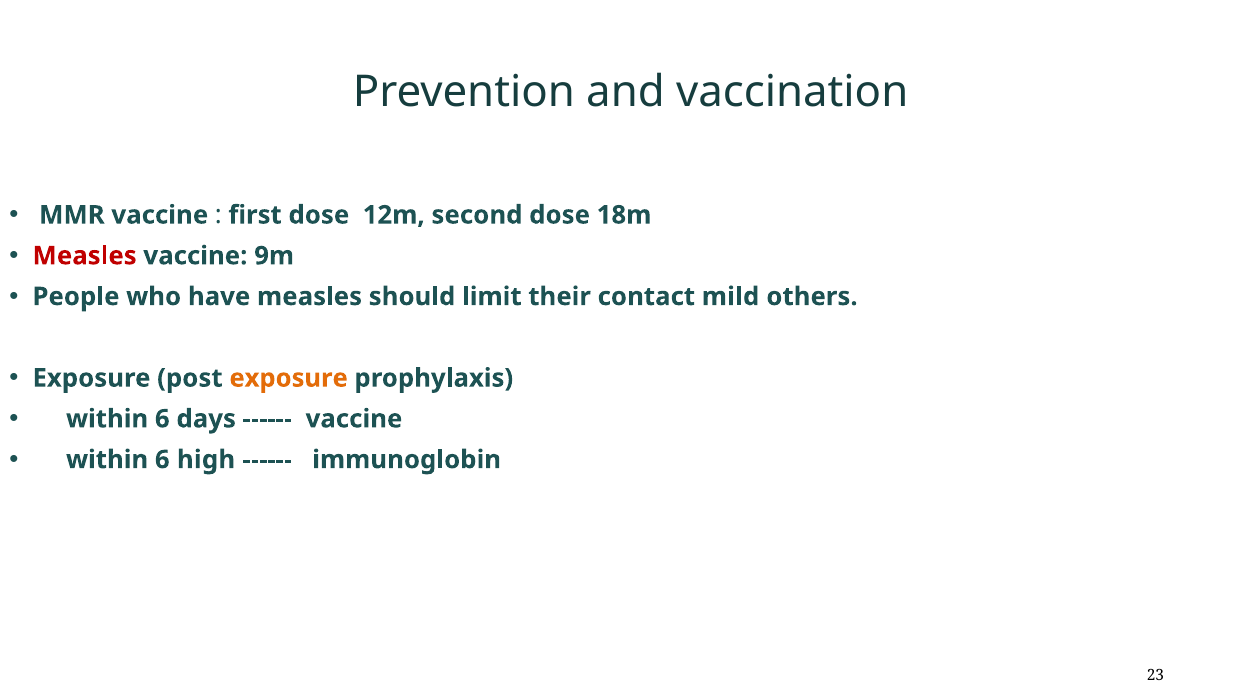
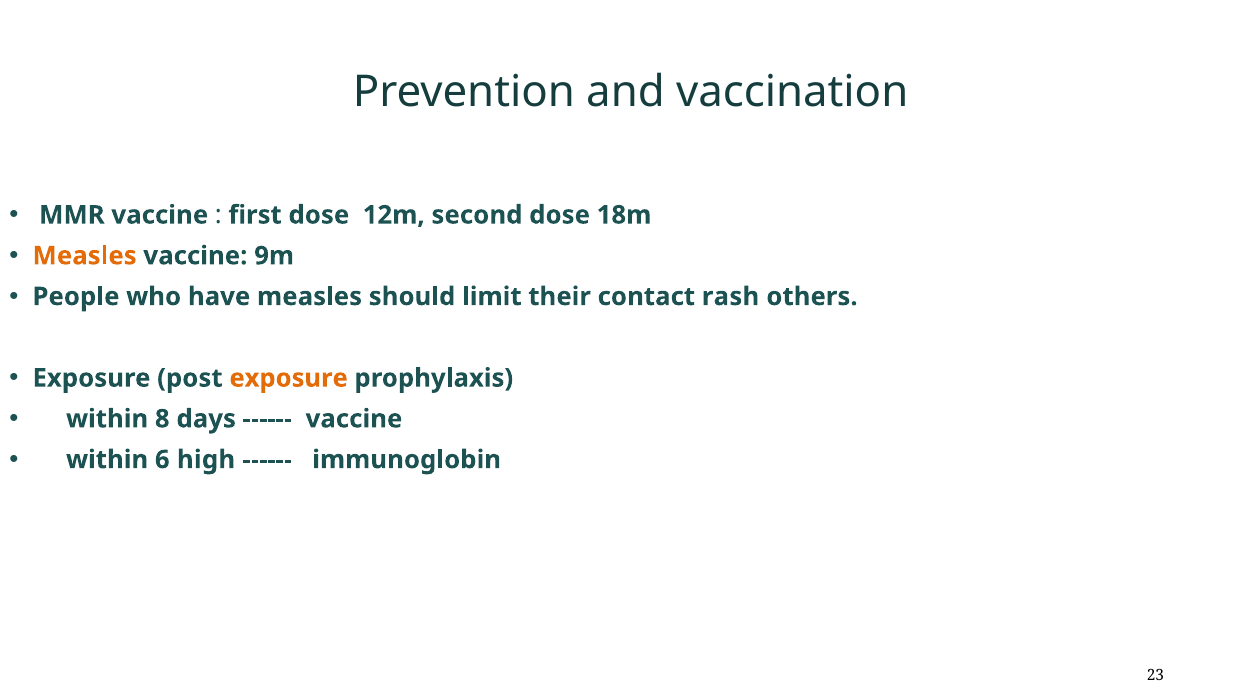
Measles colour: red -> orange (85, 256)
mild: mild -> rash (731, 297)
6: 6 -> 8 (162, 419)
